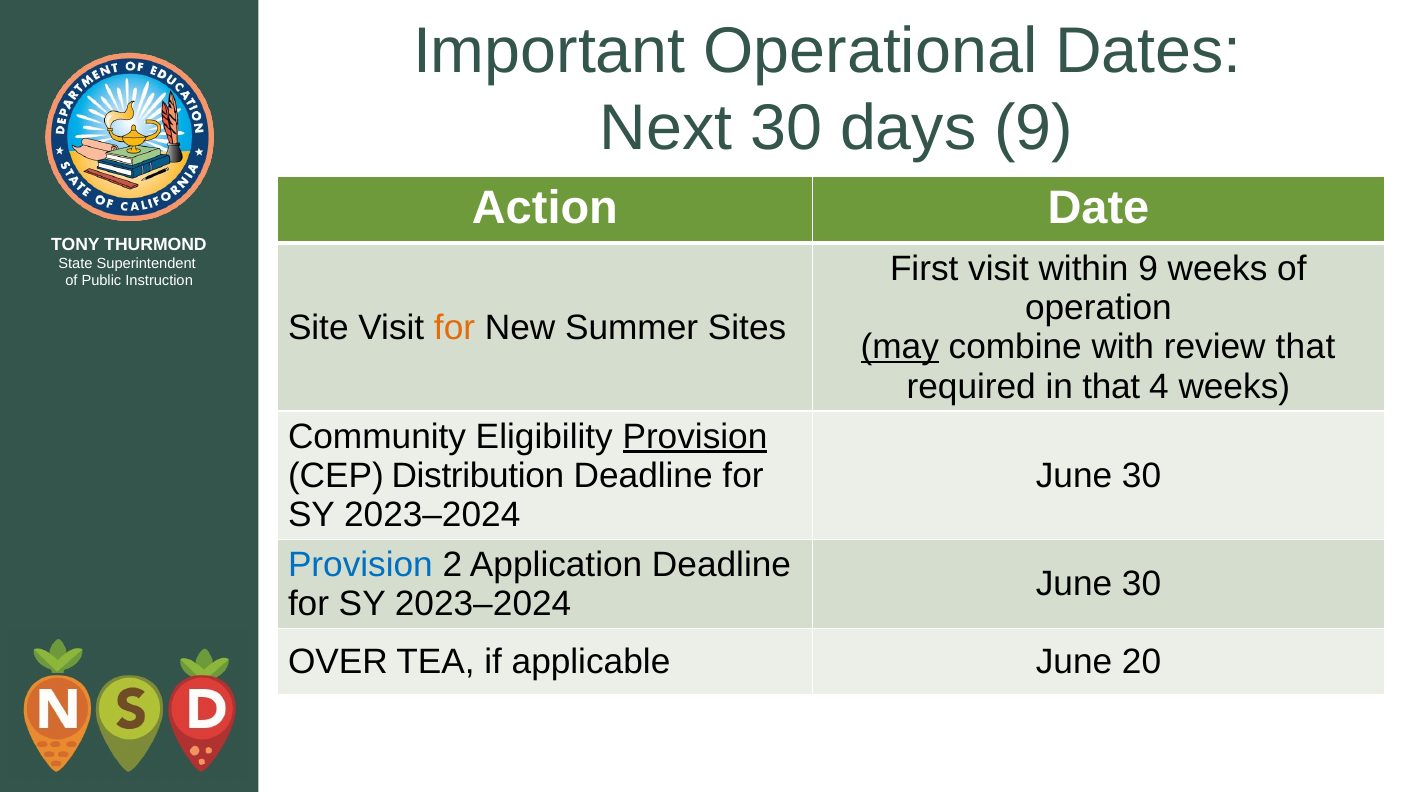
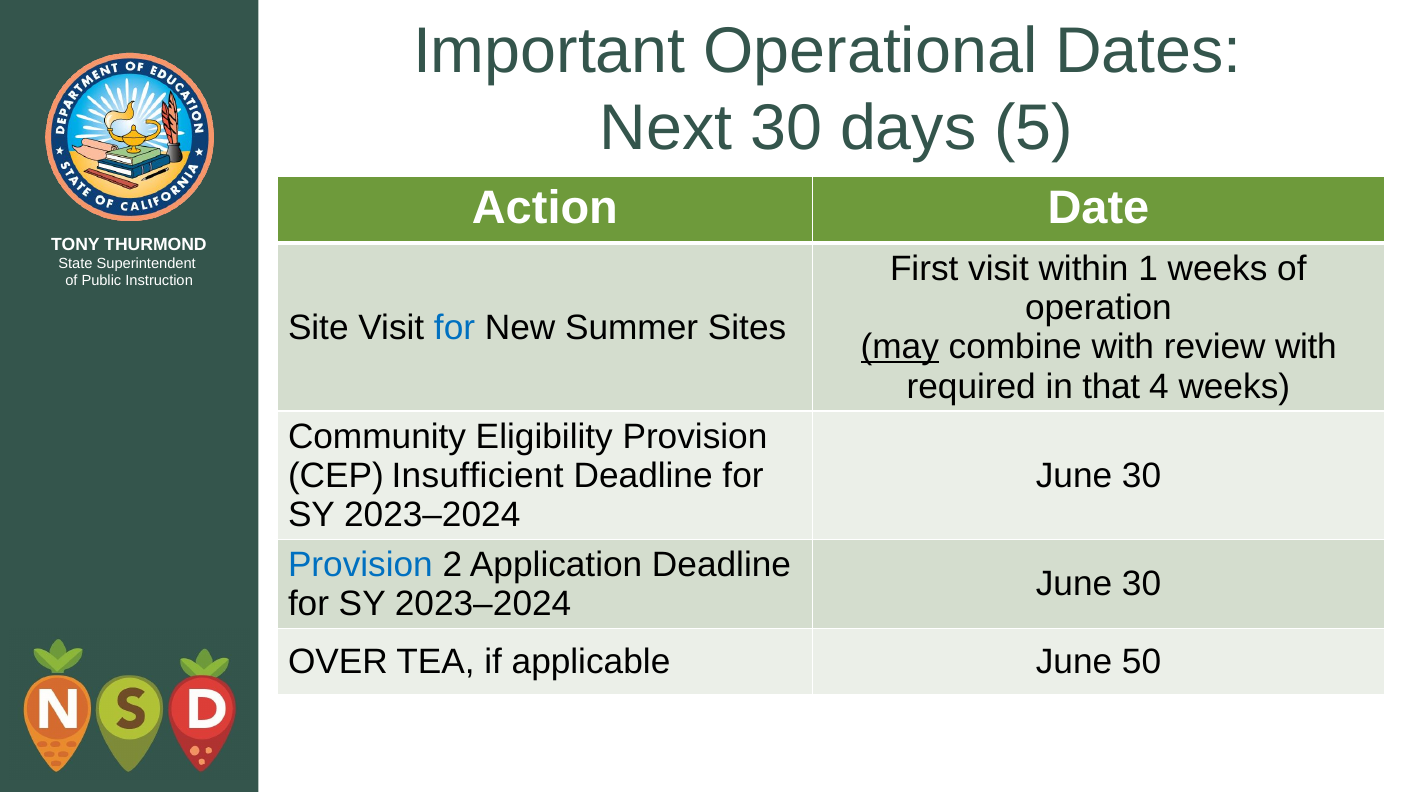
days 9: 9 -> 5 (1034, 128)
within 9: 9 -> 1 (1148, 269)
for colour: orange -> blue (455, 328)
review that: that -> with (1306, 348)
Provision underline: present -> none (695, 437)
Distribution: Distribution -> Insufficient (478, 476)
20: 20 -> 50 (1142, 663)
